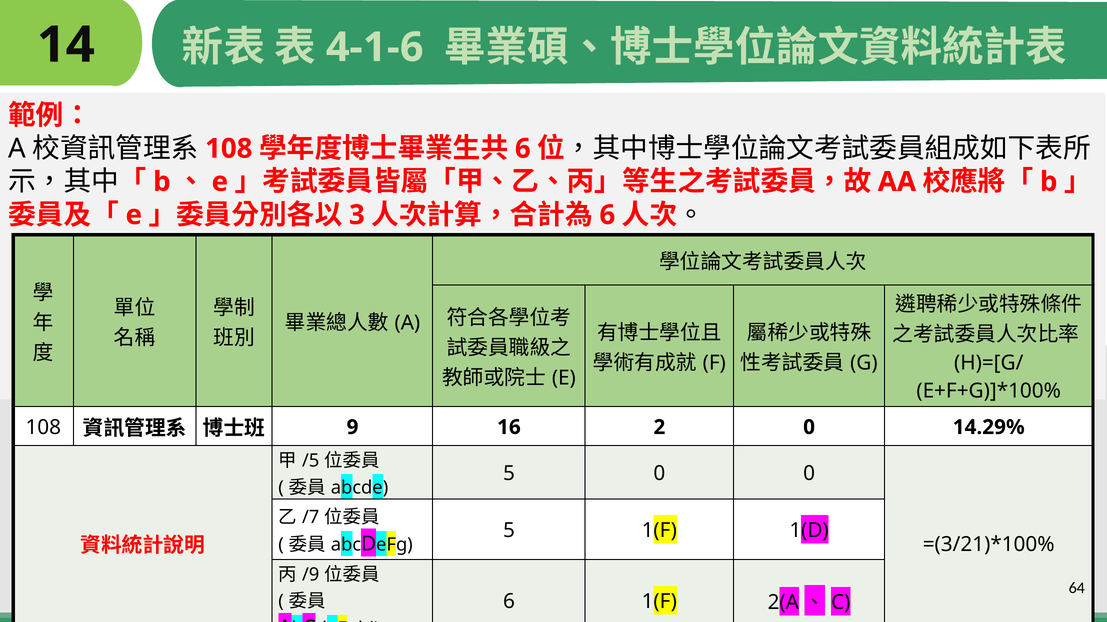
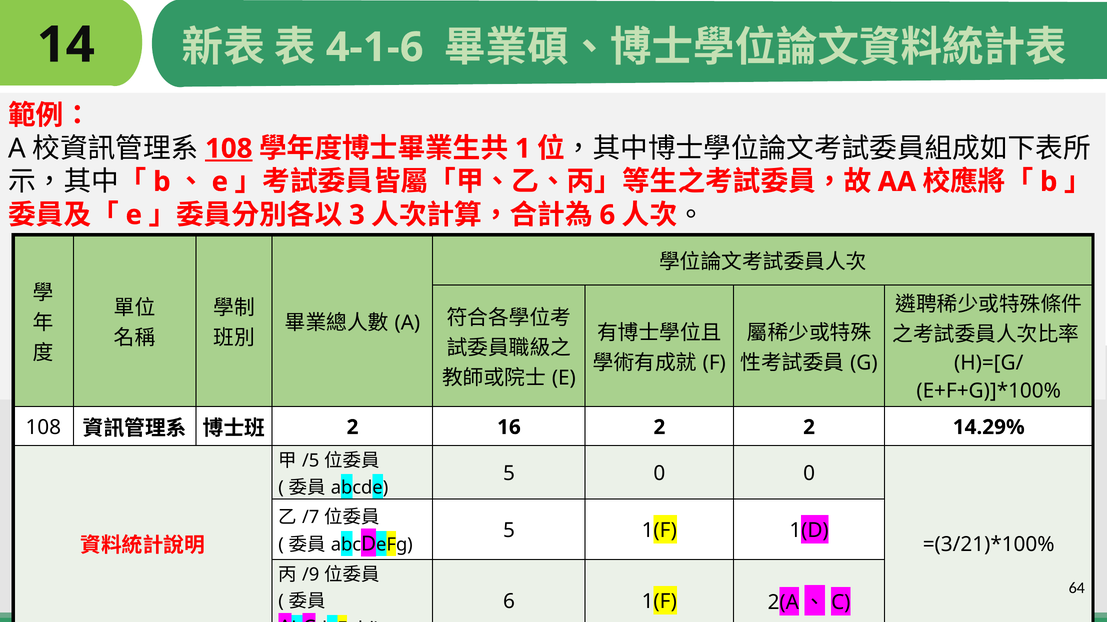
108 underline: none -> present (229, 149)
6: 6 -> 1 (523, 149)
9: 9 -> 2 (353, 428)
2 0: 0 -> 2 (809, 428)
